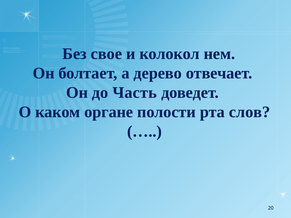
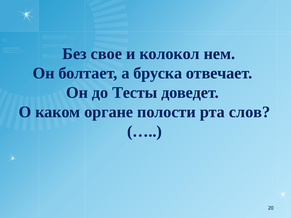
дерево: дерево -> бруска (158, 73)
Часть: Часть -> Тесты (135, 93)
